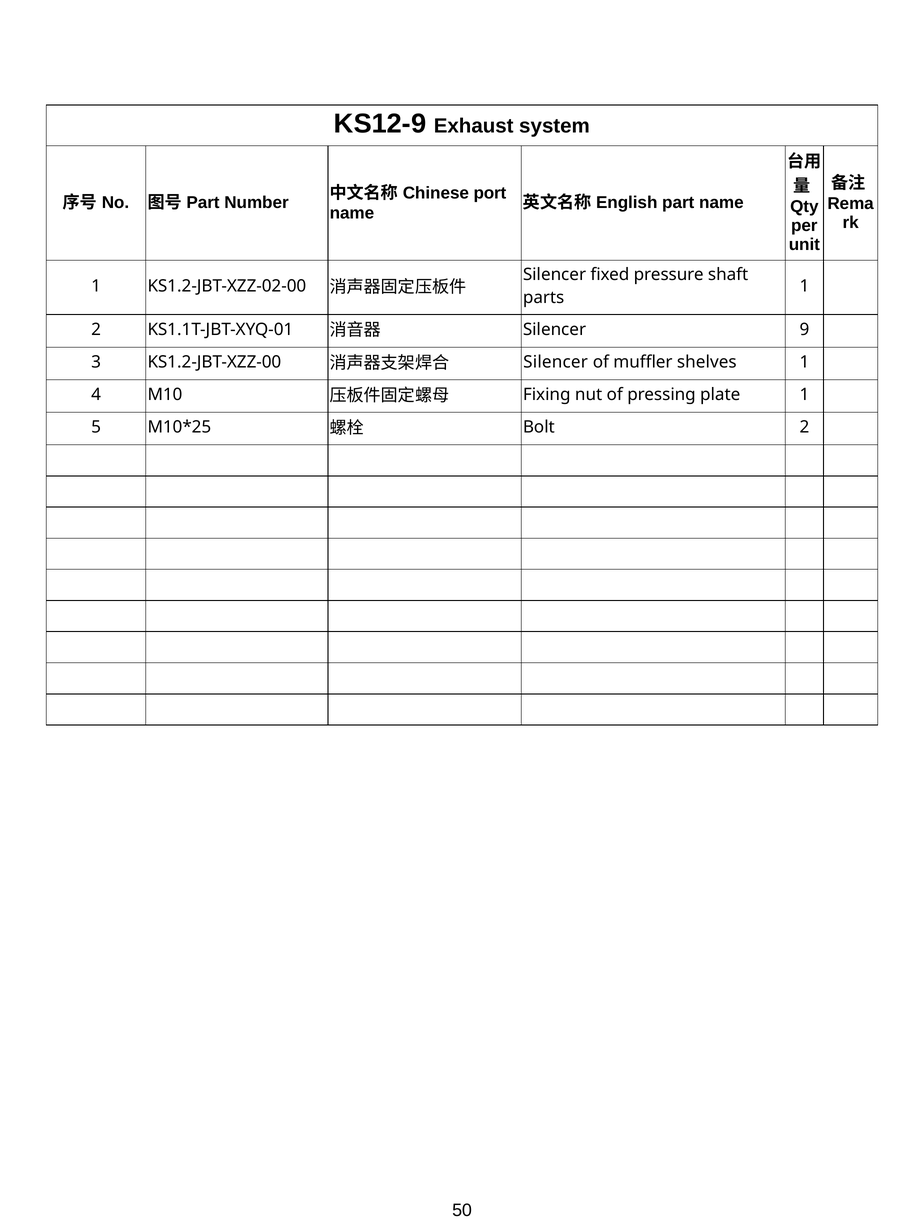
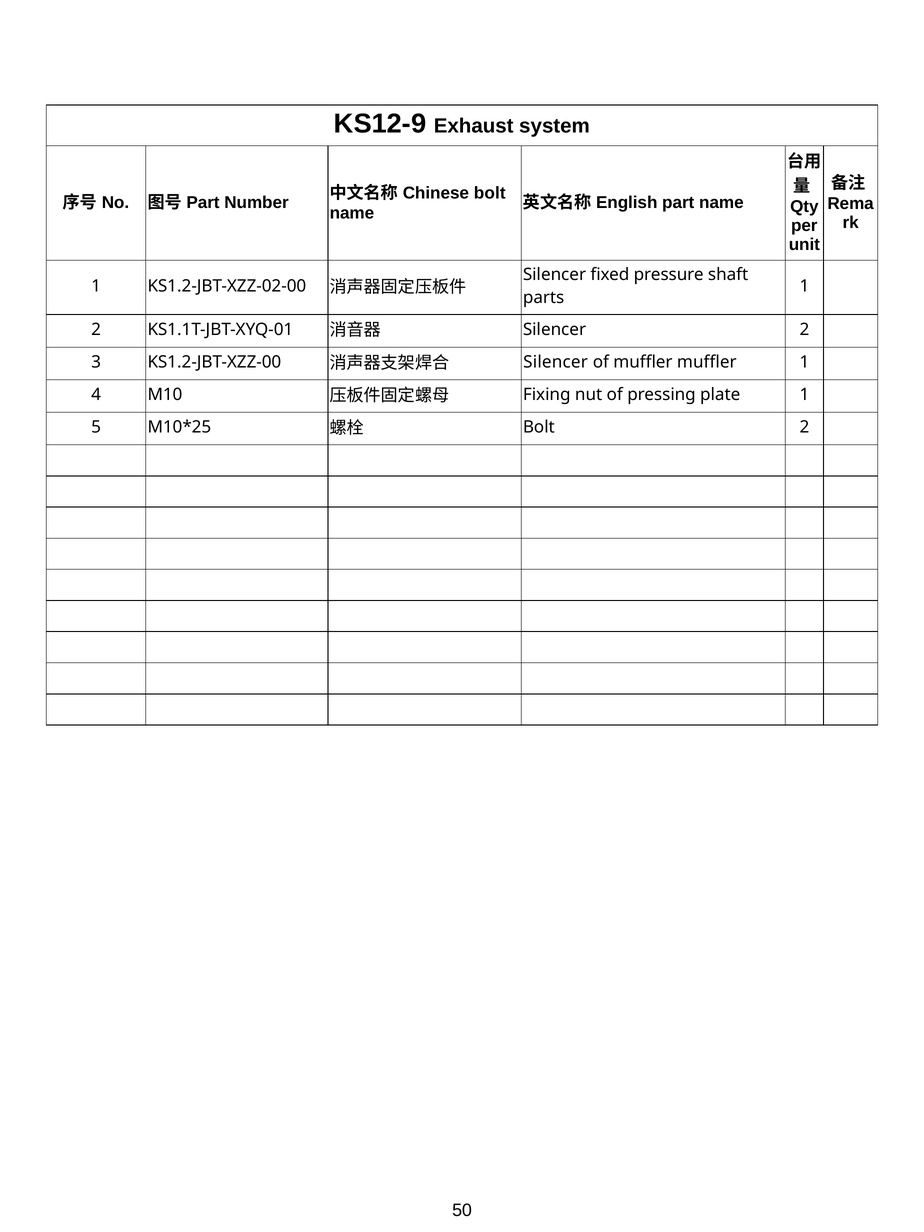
port: port -> bolt (490, 193)
Silencer 9: 9 -> 2 (804, 330)
muffler shelves: shelves -> muffler (707, 362)
